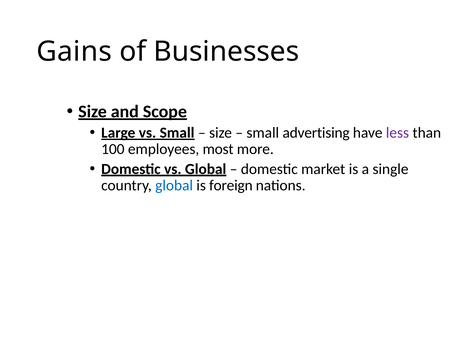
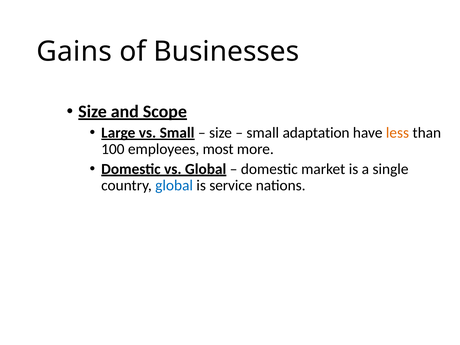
advertising: advertising -> adaptation (316, 133)
less colour: purple -> orange (397, 133)
foreign: foreign -> service (231, 186)
